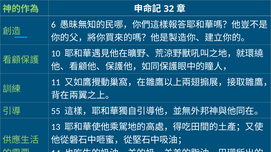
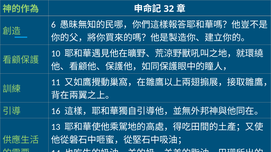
55: 55 -> 16 (56, 111)
